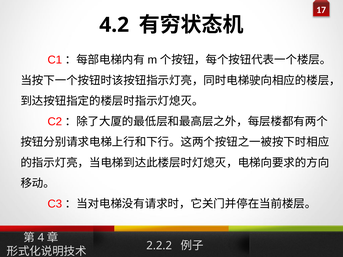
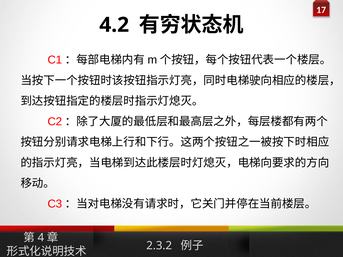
2.2.2: 2.2.2 -> 2.3.2 (159, 246)
